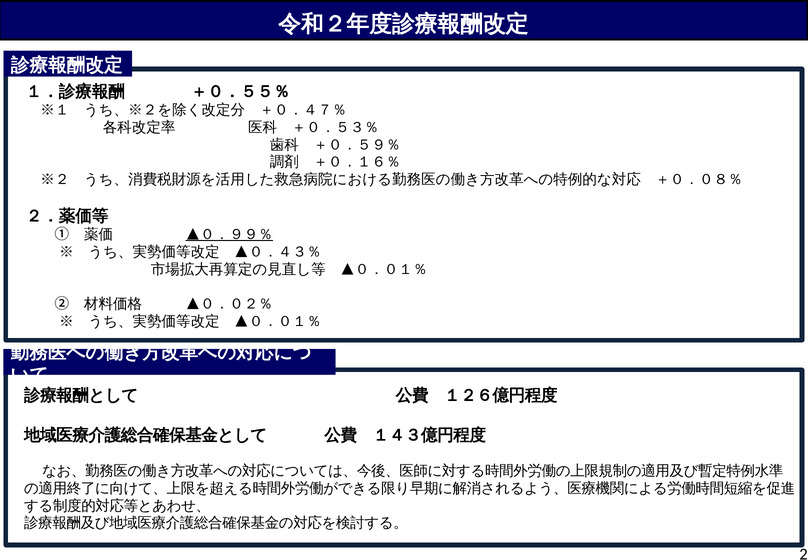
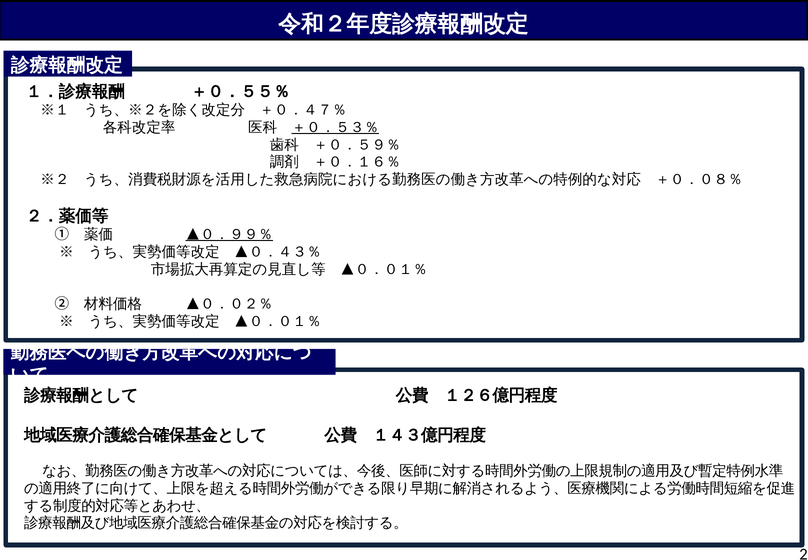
＋０．５３％ underline: none -> present (335, 127)
